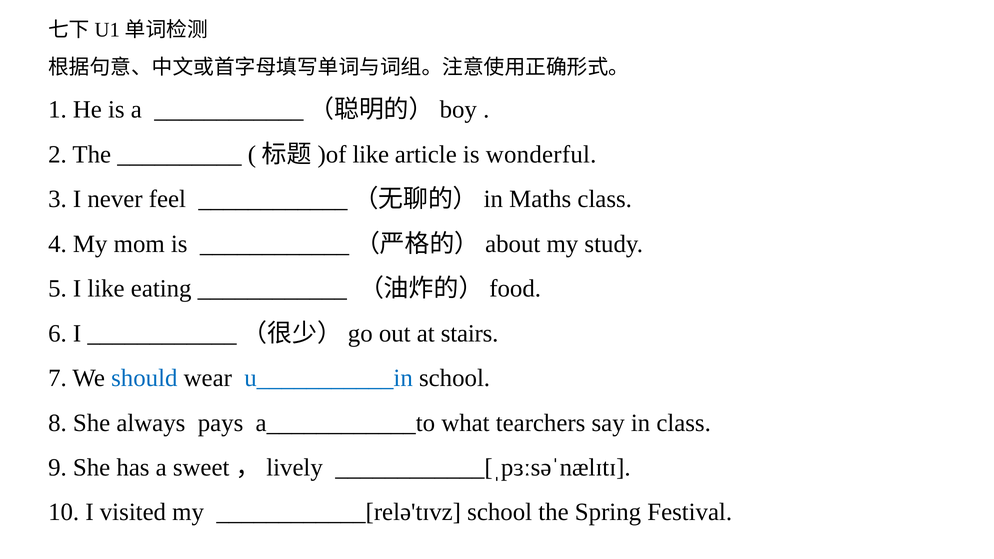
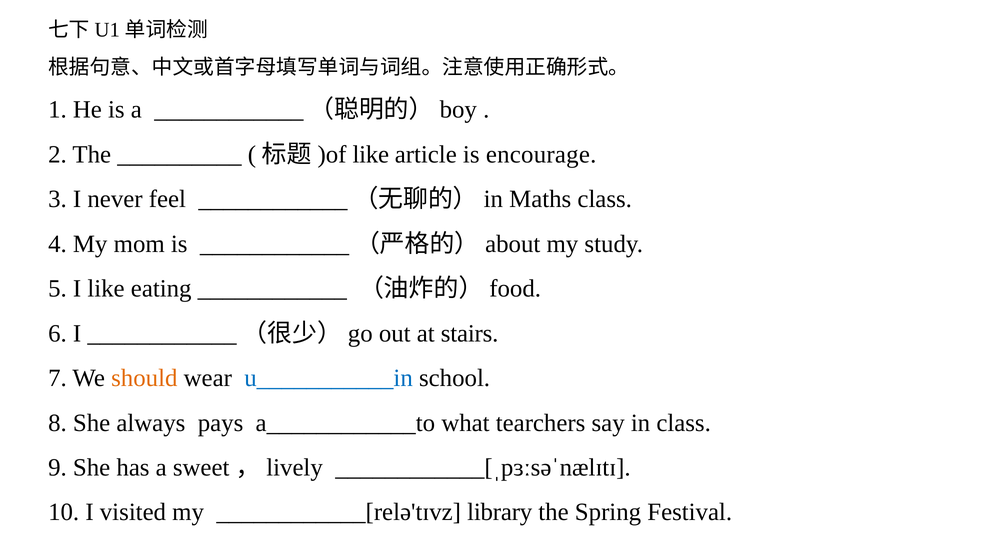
wonderful: wonderful -> encourage (541, 155)
should colour: blue -> orange (144, 378)
____________[relə'tɪvz school: school -> library (500, 512)
